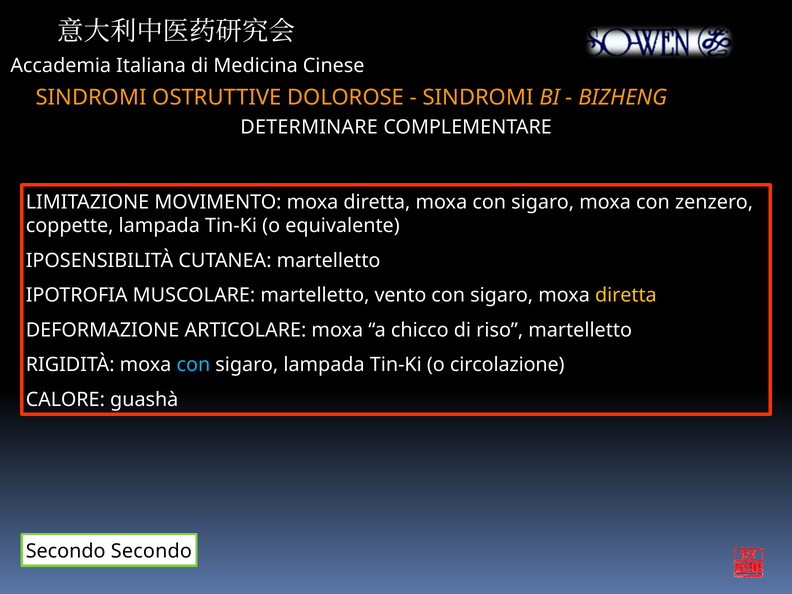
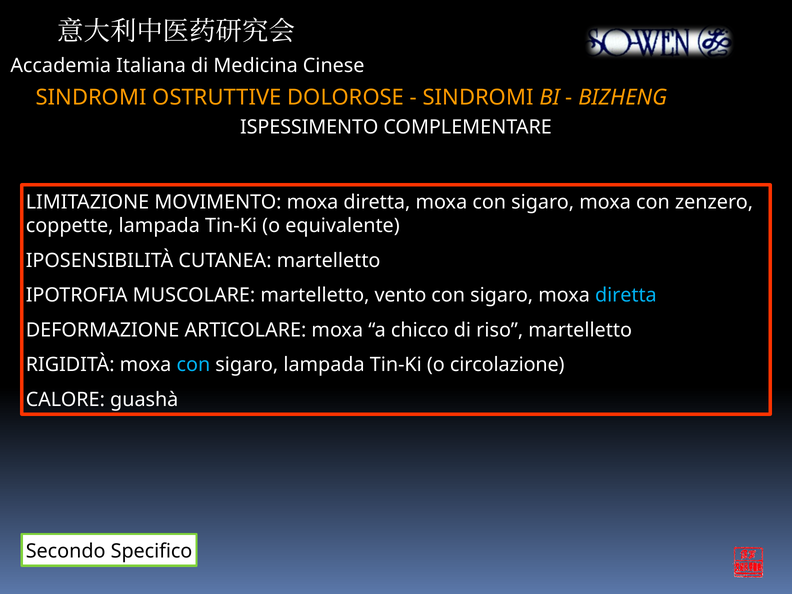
DETERMINARE: DETERMINARE -> ISPESSIMENTO (309, 127)
diretta colour: yellow -> light blue (626, 295)
Secondo Secondo: Secondo -> Specifico (152, 551)
